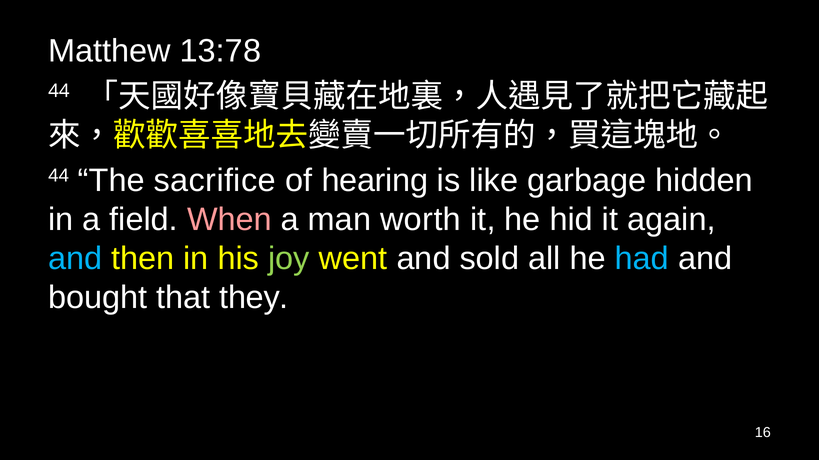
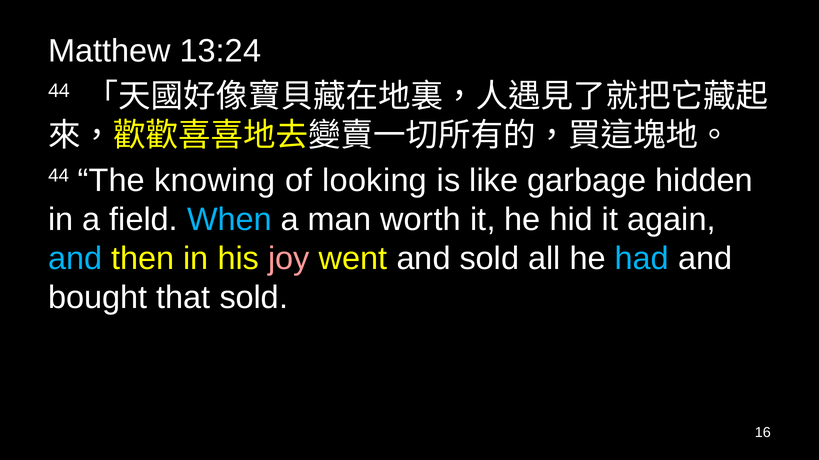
13:78: 13:78 -> 13:24 (220, 51)
sacrifice: sacrifice -> knowing (215, 181)
hearing: hearing -> looking (375, 181)
When colour: pink -> light blue (229, 220)
joy colour: light green -> pink (289, 259)
that they: they -> sold (254, 298)
